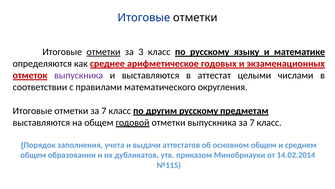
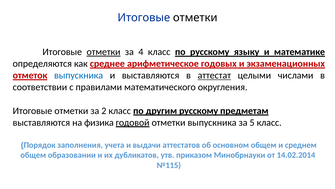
3: 3 -> 4 (141, 52)
выпускника colour: purple -> blue (79, 75)
аттестат underline: none -> present (214, 75)
отметки за 7: 7 -> 2 (104, 110)
на общем: общем -> физика (99, 122)
выпускника за 7: 7 -> 5 (252, 122)
